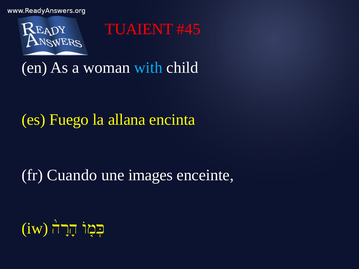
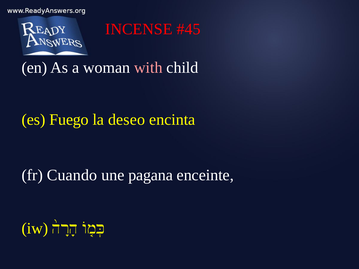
TUAIENT: TUAIENT -> INCENSE (139, 29)
with colour: light blue -> pink (148, 68)
allana: allana -> deseo (127, 120)
images: images -> pagana (151, 175)
